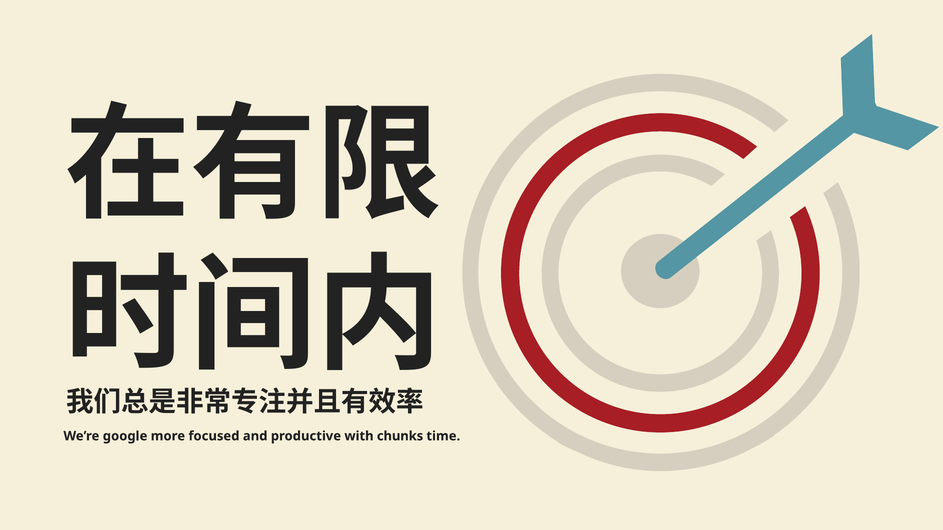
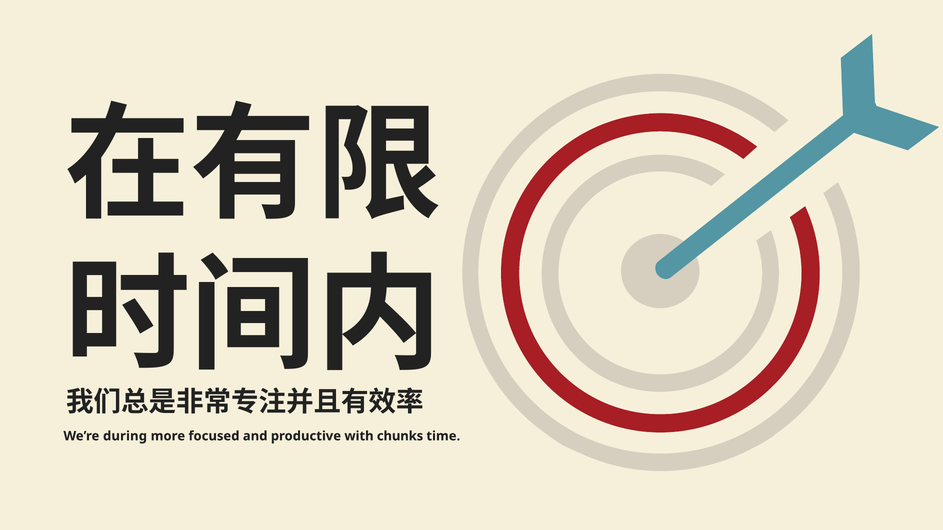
google: google -> during (125, 436)
